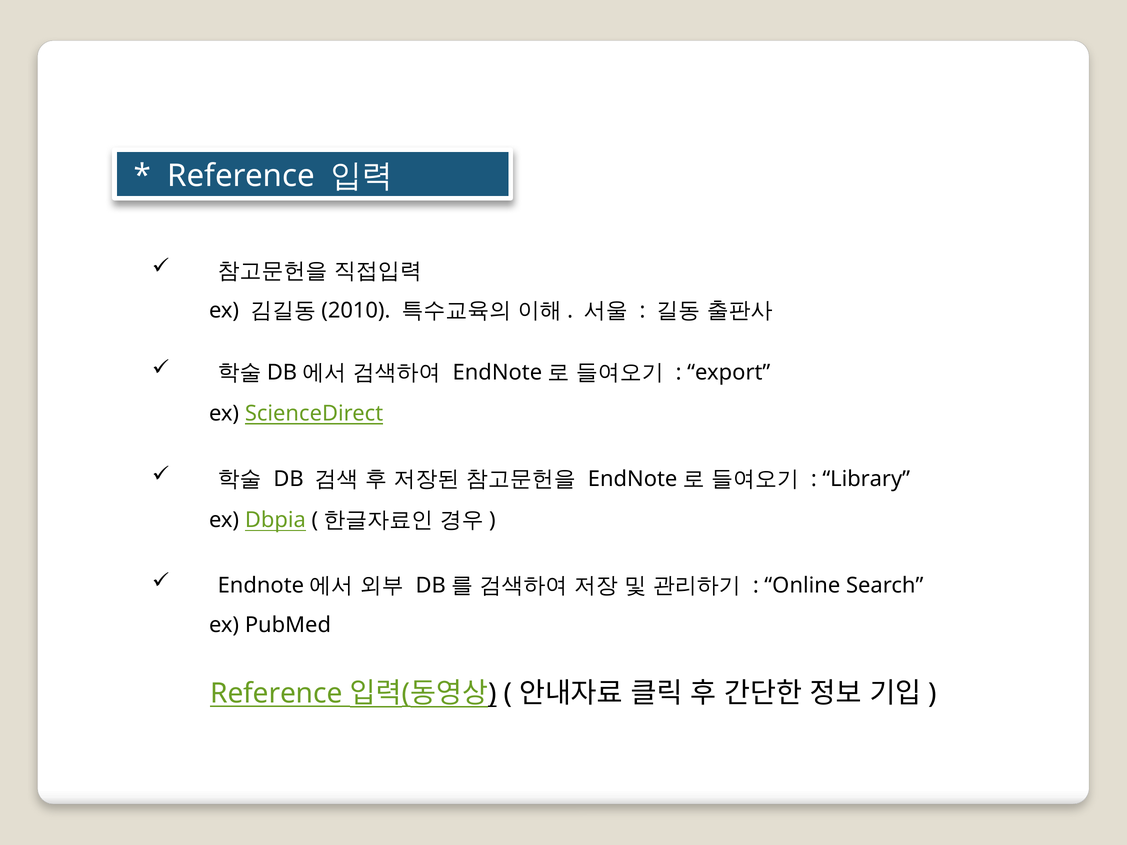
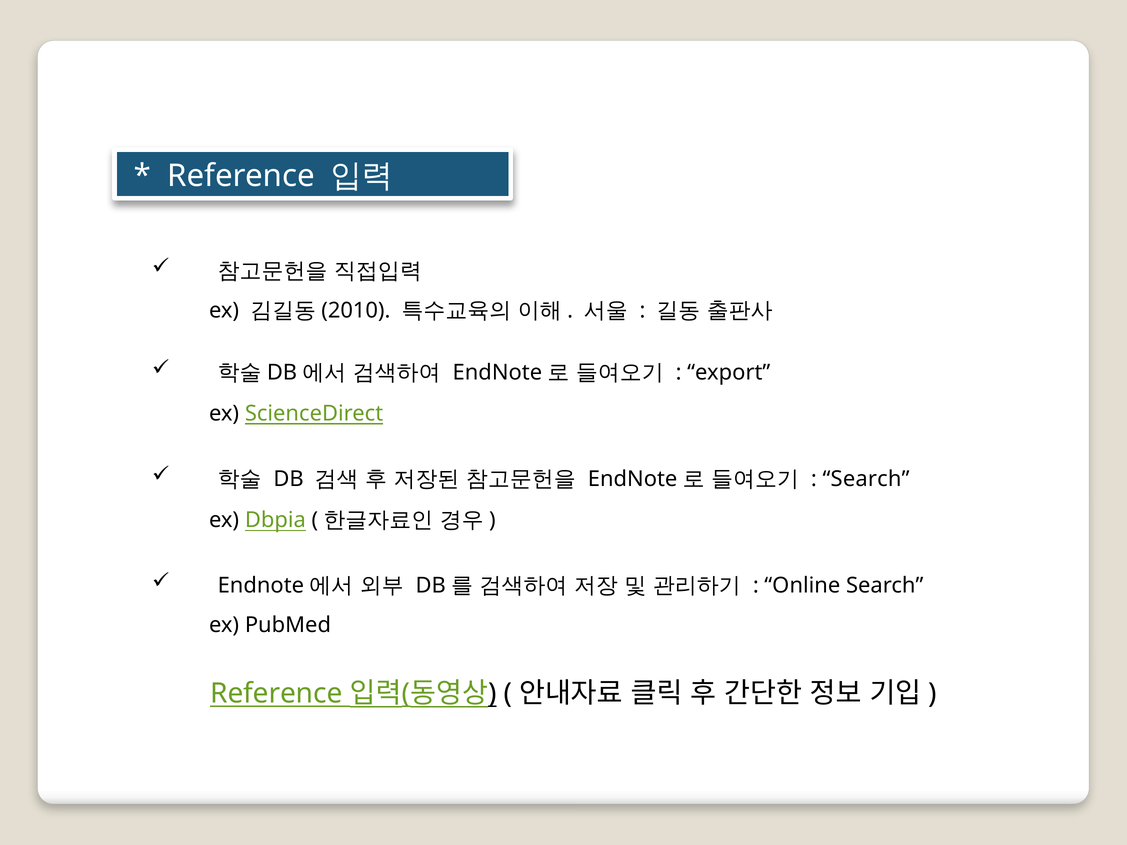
Library: Library -> Search (866, 479)
